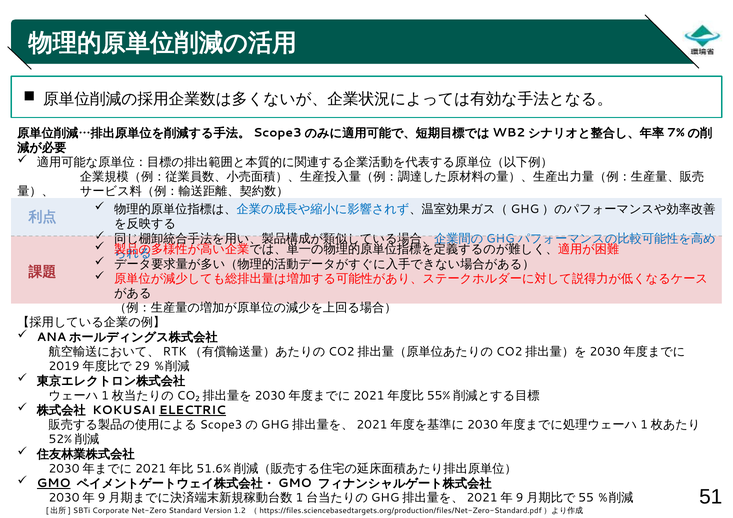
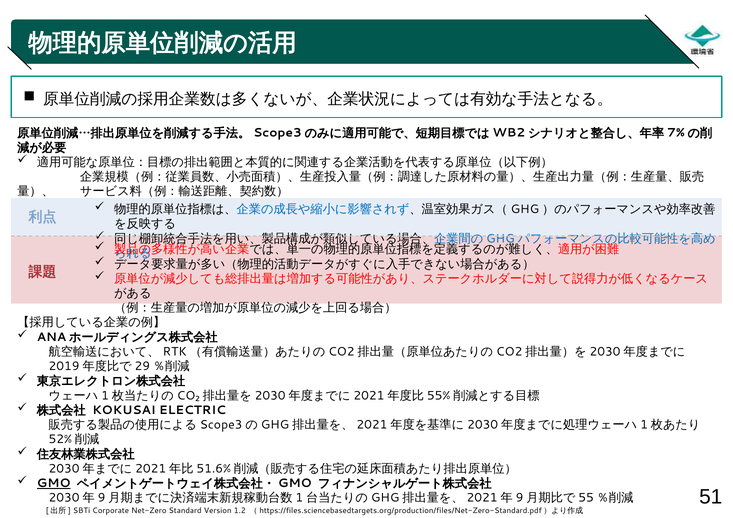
ELECTRIC underline: present -> none (192, 410)
